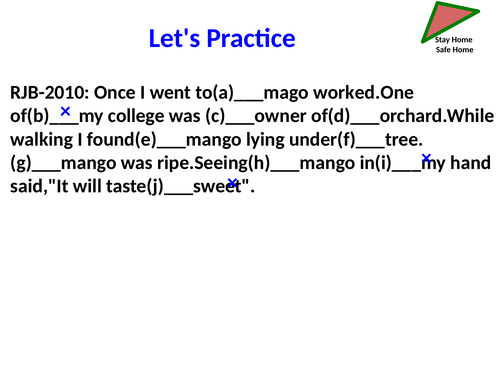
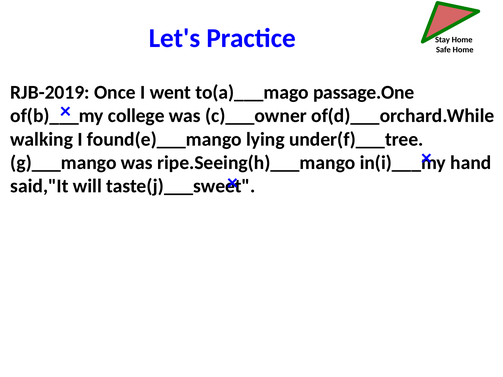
RJB-2010: RJB-2010 -> RJB-2019 (50, 92)
worked.One: worked.One -> passage.One (364, 92)
